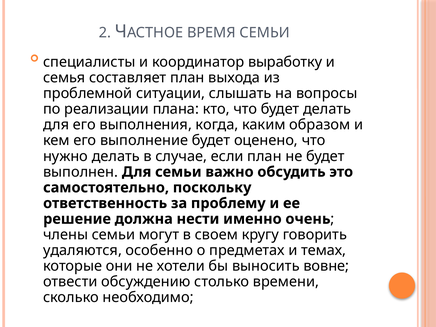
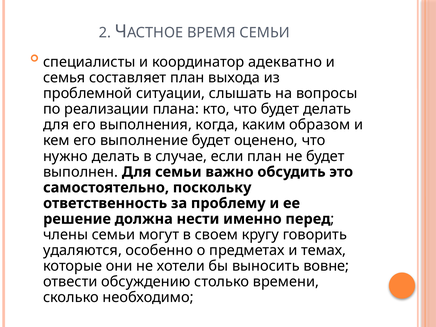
выработку: выработку -> адекватно (285, 62)
очень: очень -> перед (308, 219)
